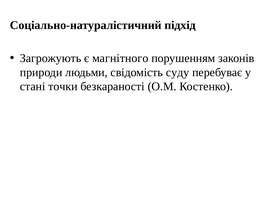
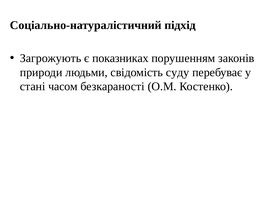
магнітного: магнітного -> показниках (120, 58)
точки: точки -> часом (63, 87)
